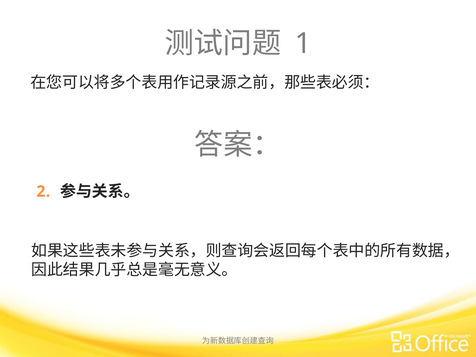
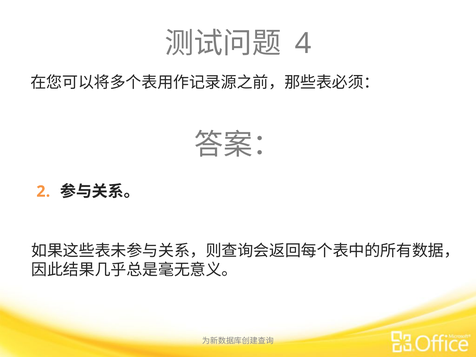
1: 1 -> 4 (303, 44)
